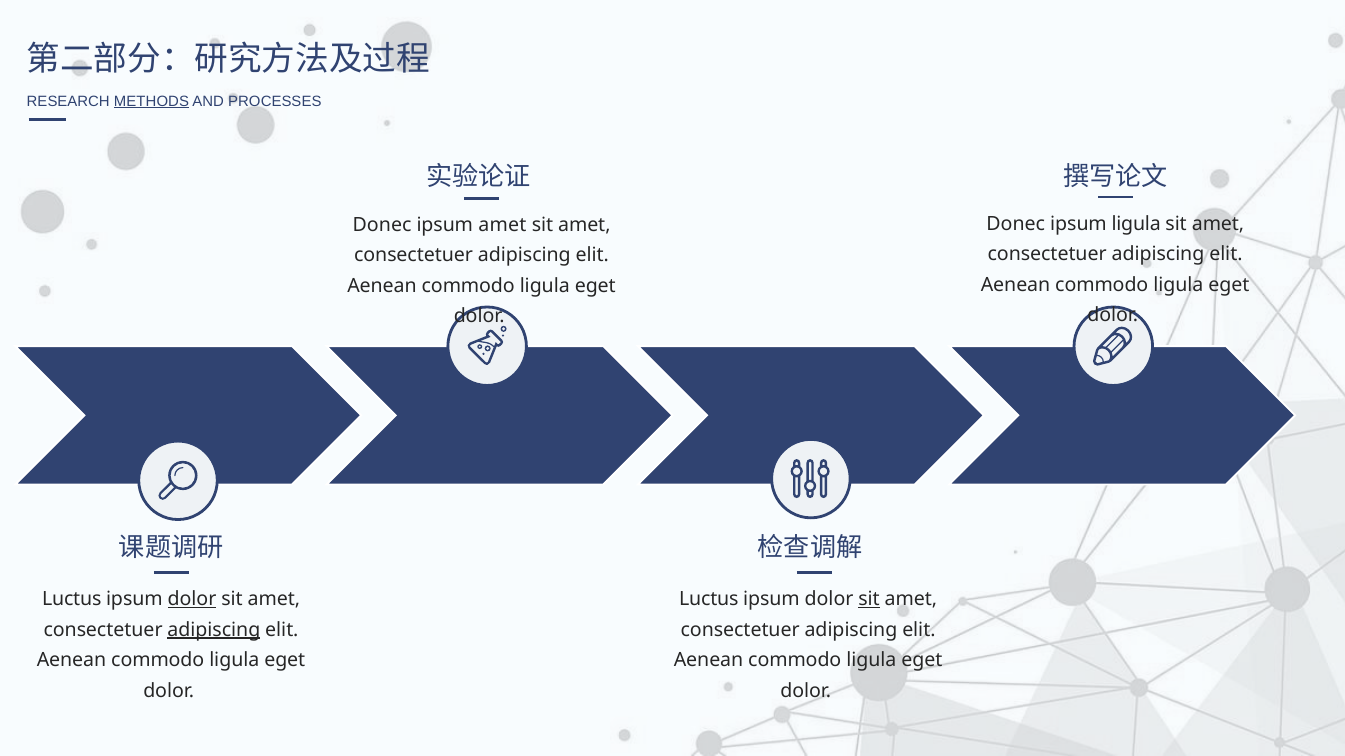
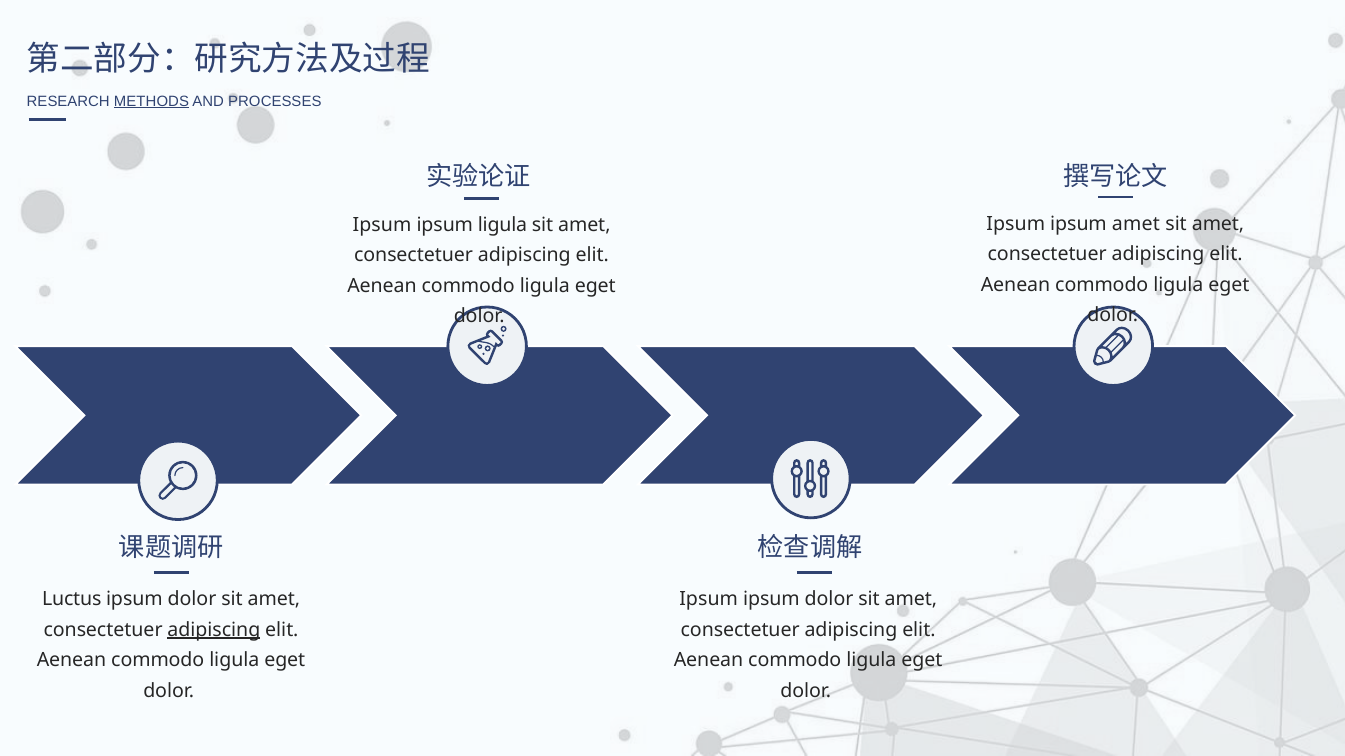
Donec: Donec -> Ipsum (1016, 224)
ipsum ligula: ligula -> amet (1136, 224)
Donec: Donec -> Ipsum (382, 225)
ipsum amet: amet -> ligula (503, 225)
dolor underline: present -> none (192, 600)
Luctus: Luctus -> Ipsum (709, 600)
sit underline: present -> none (869, 600)
